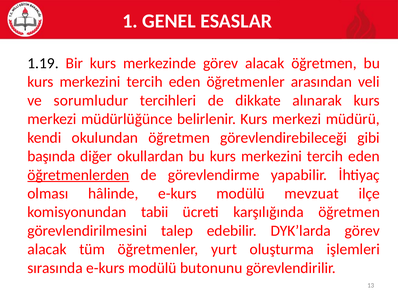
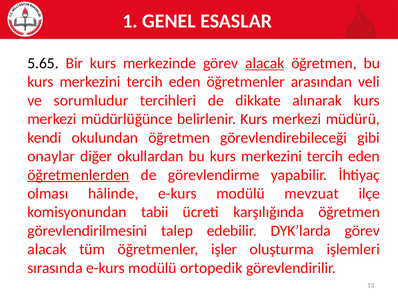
1.19: 1.19 -> 5.65 (43, 63)
alacak underline: none -> present (265, 63)
başında: başında -> onaylar (51, 156)
yurt: yurt -> işler (224, 249)
butonunu: butonunu -> ortopedik (211, 268)
